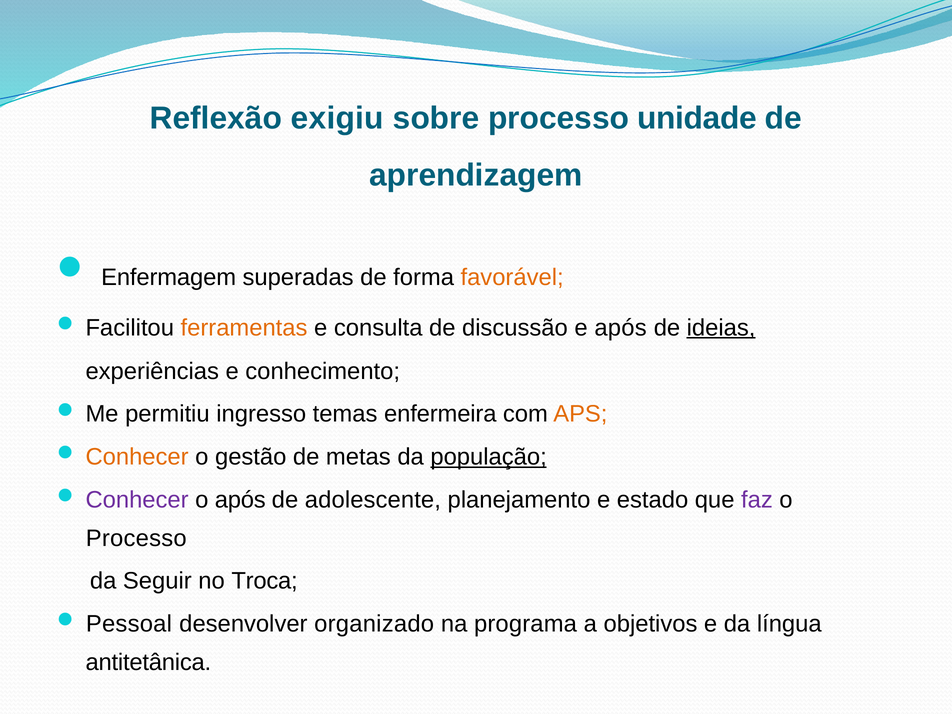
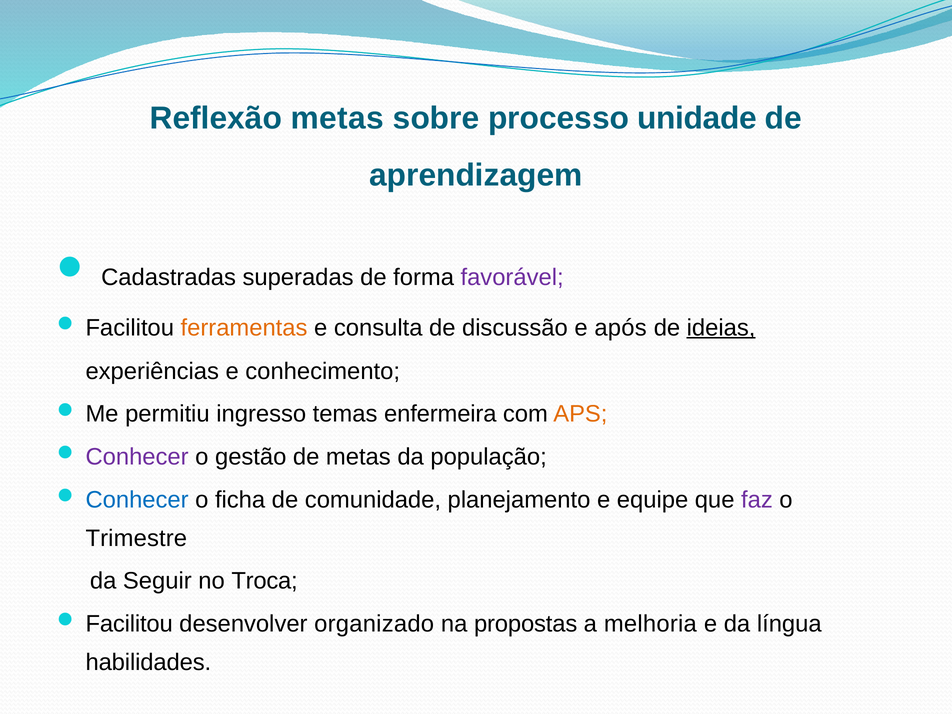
Reflexão exigiu: exigiu -> metas (337, 118)
Enfermagem: Enfermagem -> Cadastradas (169, 277)
favorável colour: orange -> purple (512, 277)
Conhecer colour: orange -> purple (137, 457)
população underline: present -> none (489, 457)
Conhecer colour: purple -> blue (137, 500)
o após: após -> ficha (240, 500)
adolescente: adolescente -> comunidade (373, 500)
estado: estado -> equipe (653, 500)
Processo: Processo -> Trimestre (136, 538)
Pessoal: Pessoal -> Facilitou (129, 624)
programa: programa -> propostas (526, 624)
objetivos: objetivos -> melhoria (650, 624)
antitetânica: antitetânica -> habilidades (148, 662)
